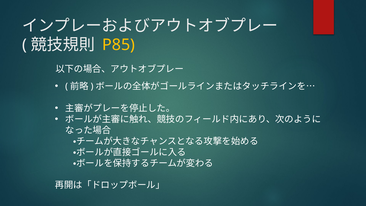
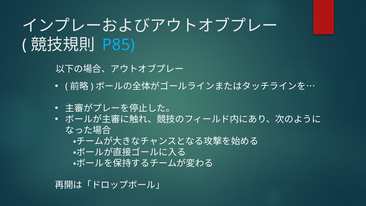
P85 colour: yellow -> light blue (119, 45)
